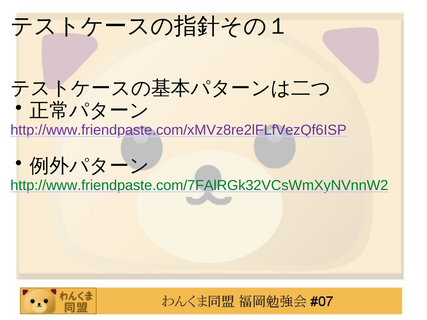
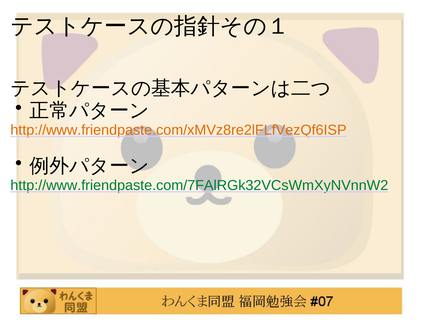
http://www.friendpaste.com/xMVz8re2lFLfVezQf6ISP colour: purple -> orange (179, 130)
